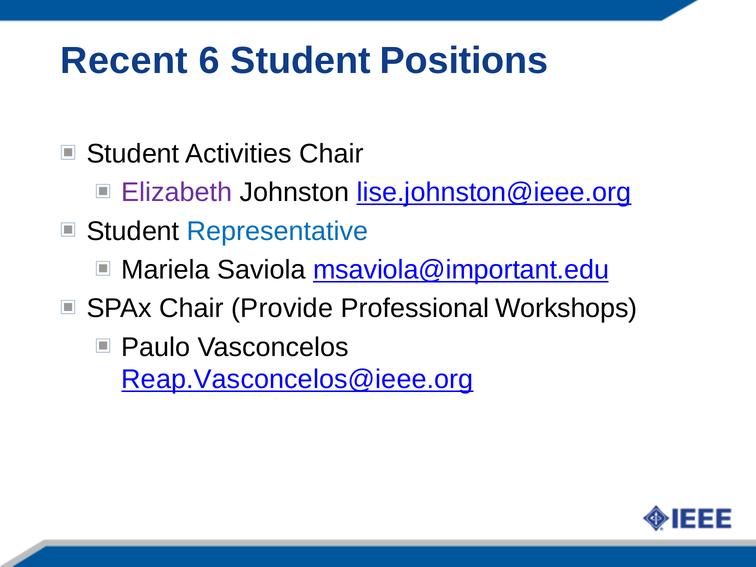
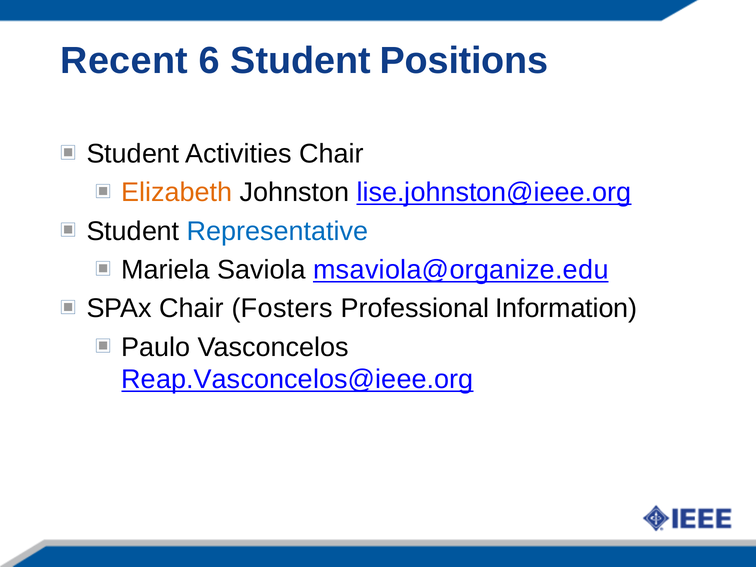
Elizabeth colour: purple -> orange (177, 193)
msaviola@important.edu: msaviola@important.edu -> msaviola@organize.edu (461, 270)
Provide: Provide -> Fosters (282, 309)
Workshops: Workshops -> Information (566, 309)
